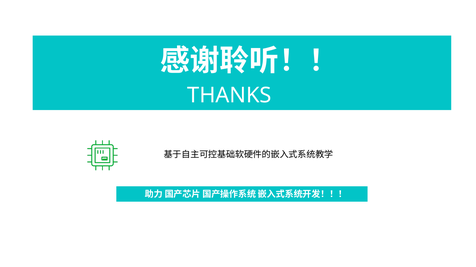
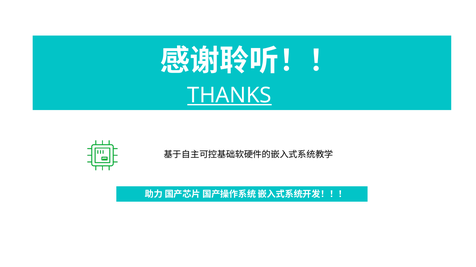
THANKS underline: none -> present (229, 95)
